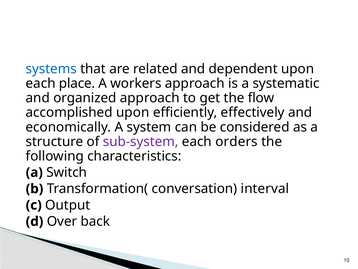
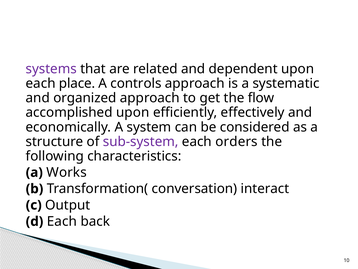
systems colour: blue -> purple (51, 69)
workers: workers -> controls (136, 83)
Switch: Switch -> Works (67, 172)
interval: interval -> interact (265, 188)
d Over: Over -> Each (62, 221)
